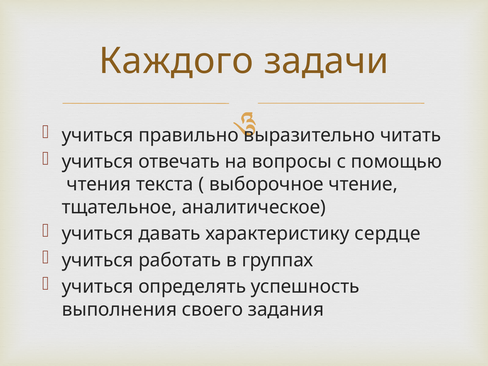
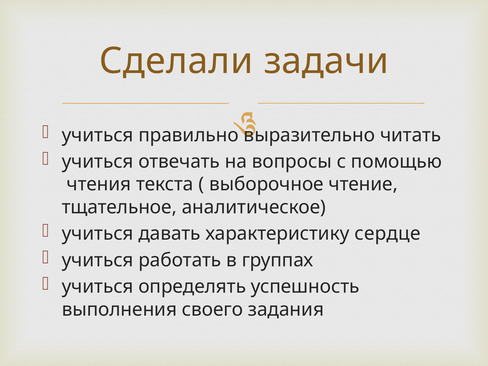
Каждого: Каждого -> Сделали (176, 61)
